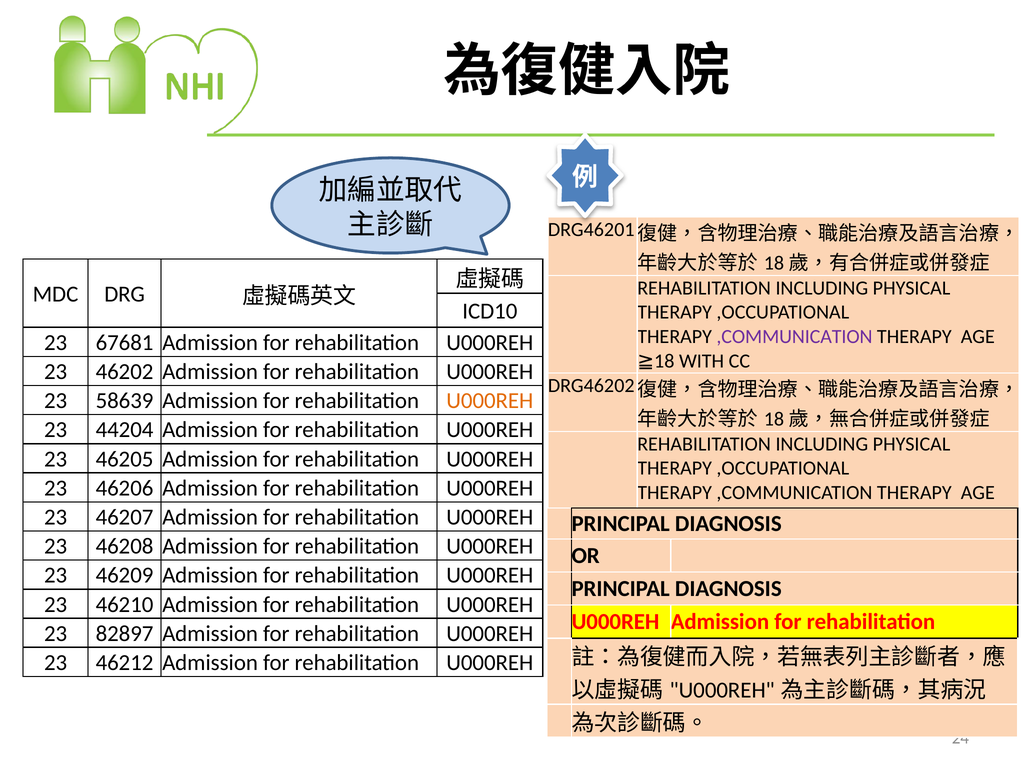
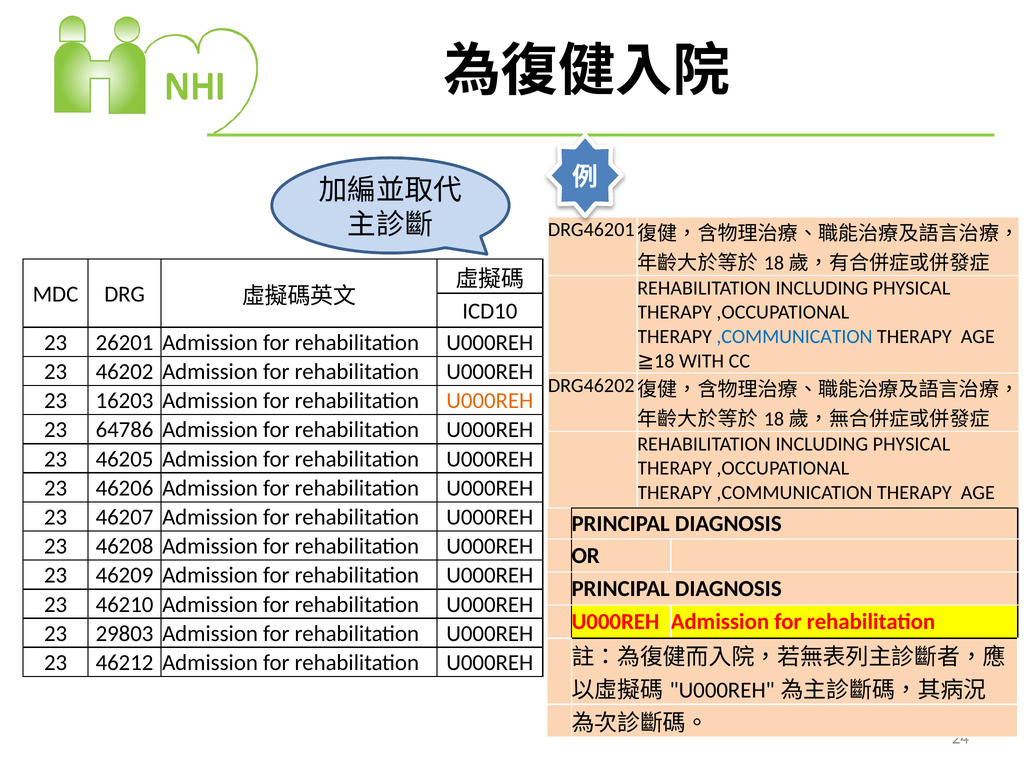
,COMMUNICATION colour: purple -> blue (794, 337)
67681: 67681 -> 26201 (125, 343)
58639: 58639 -> 16203 (125, 401)
44204: 44204 -> 64786 (125, 430)
82897: 82897 -> 29803 (125, 634)
